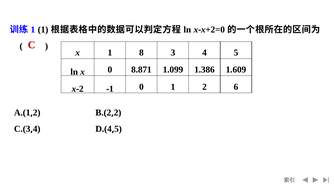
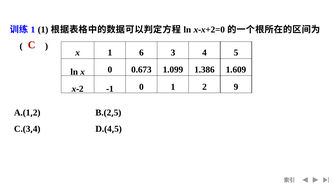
8: 8 -> 6 (141, 53)
8.871: 8.871 -> 0.673 (141, 70)
6: 6 -> 9 (236, 87)
2: 2 -> 5 (118, 113)
